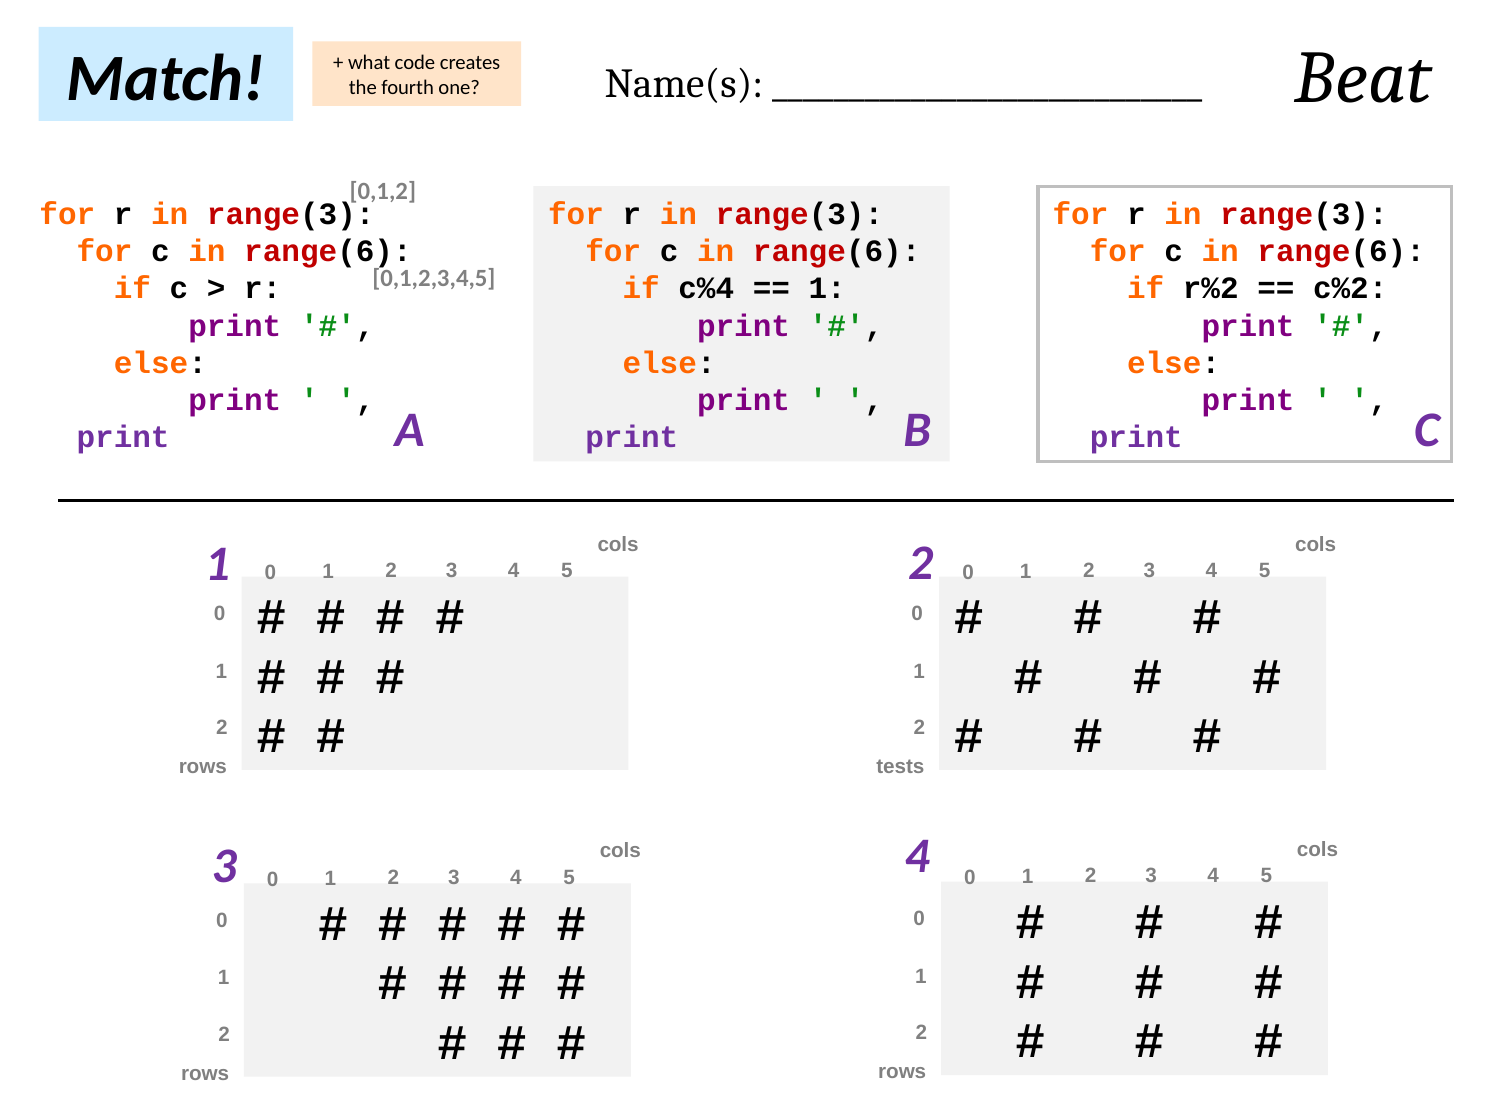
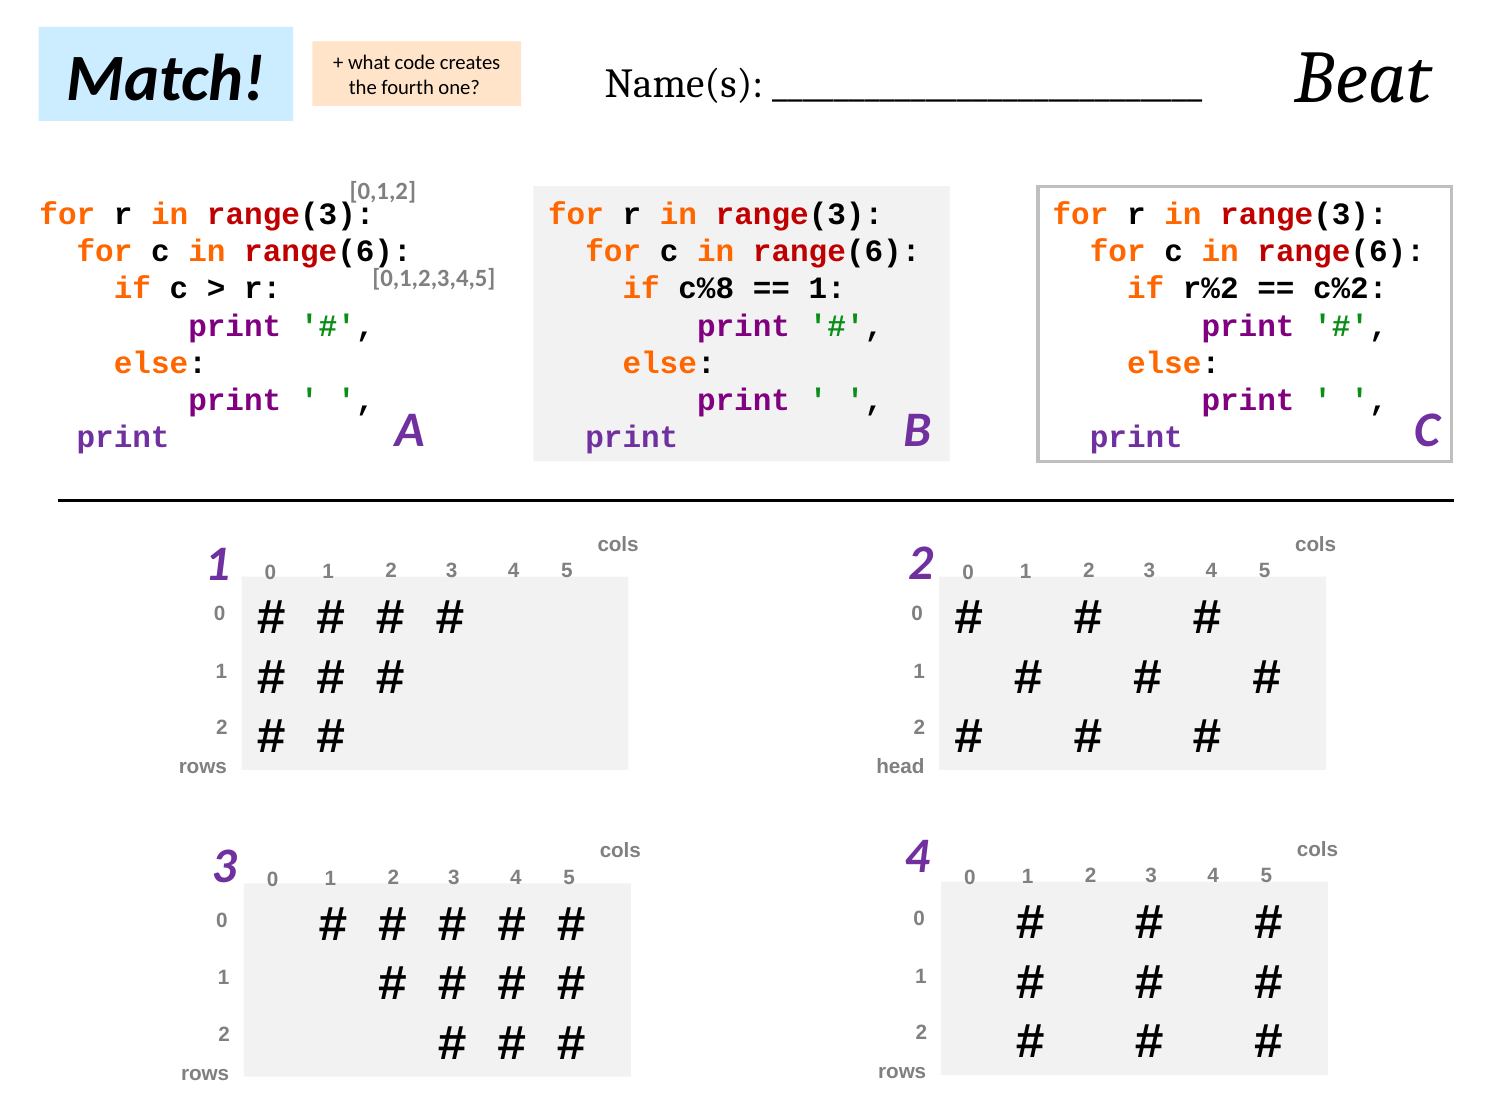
c%4: c%4 -> c%8 (706, 289)
tests: tests -> head (900, 767)
